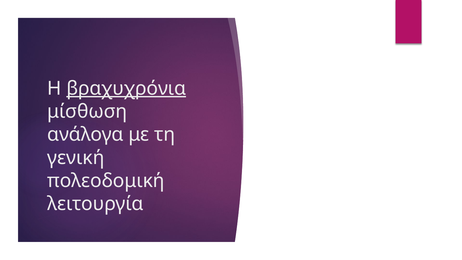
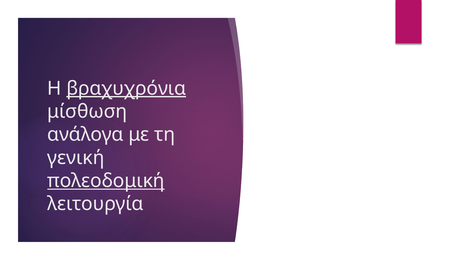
πολεοδομική underline: none -> present (106, 181)
